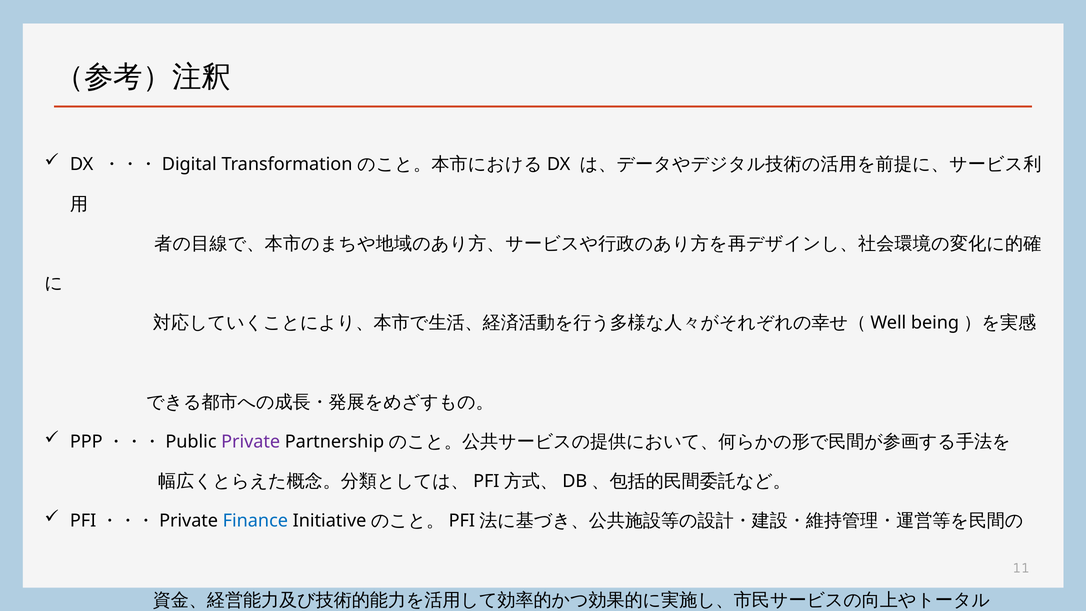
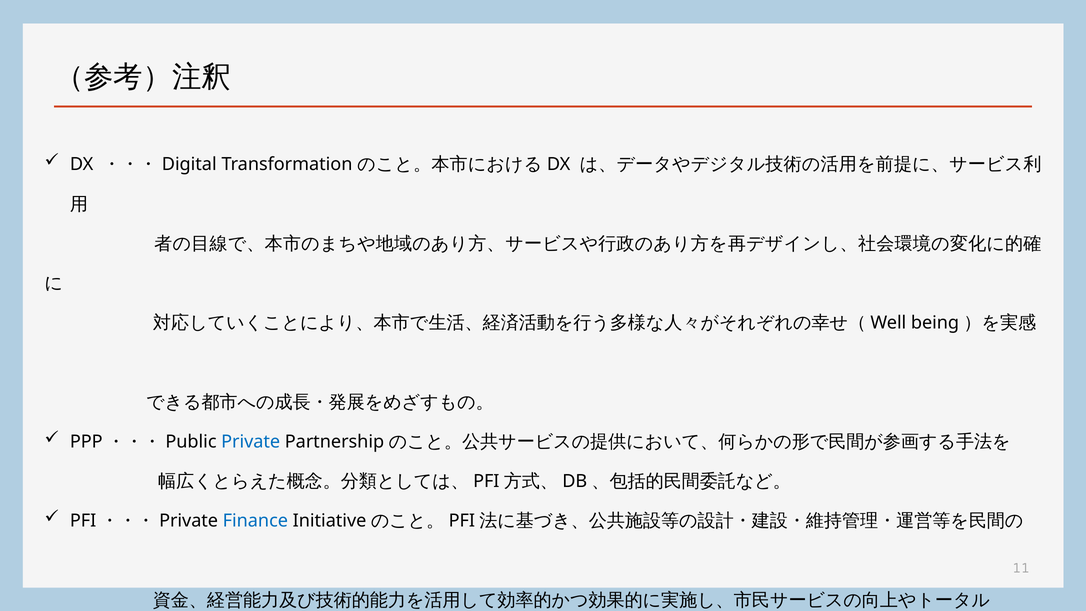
Private colour: purple -> blue (251, 442)
